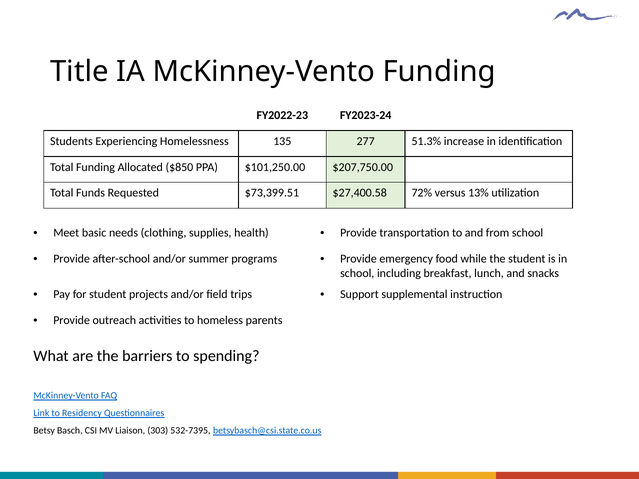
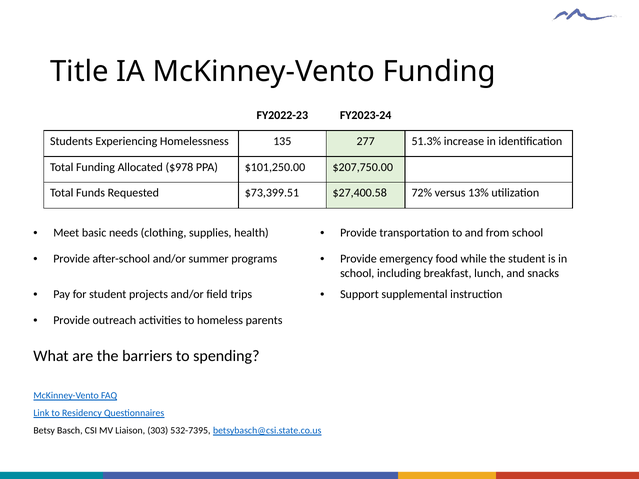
$850: $850 -> $978 (179, 167)
